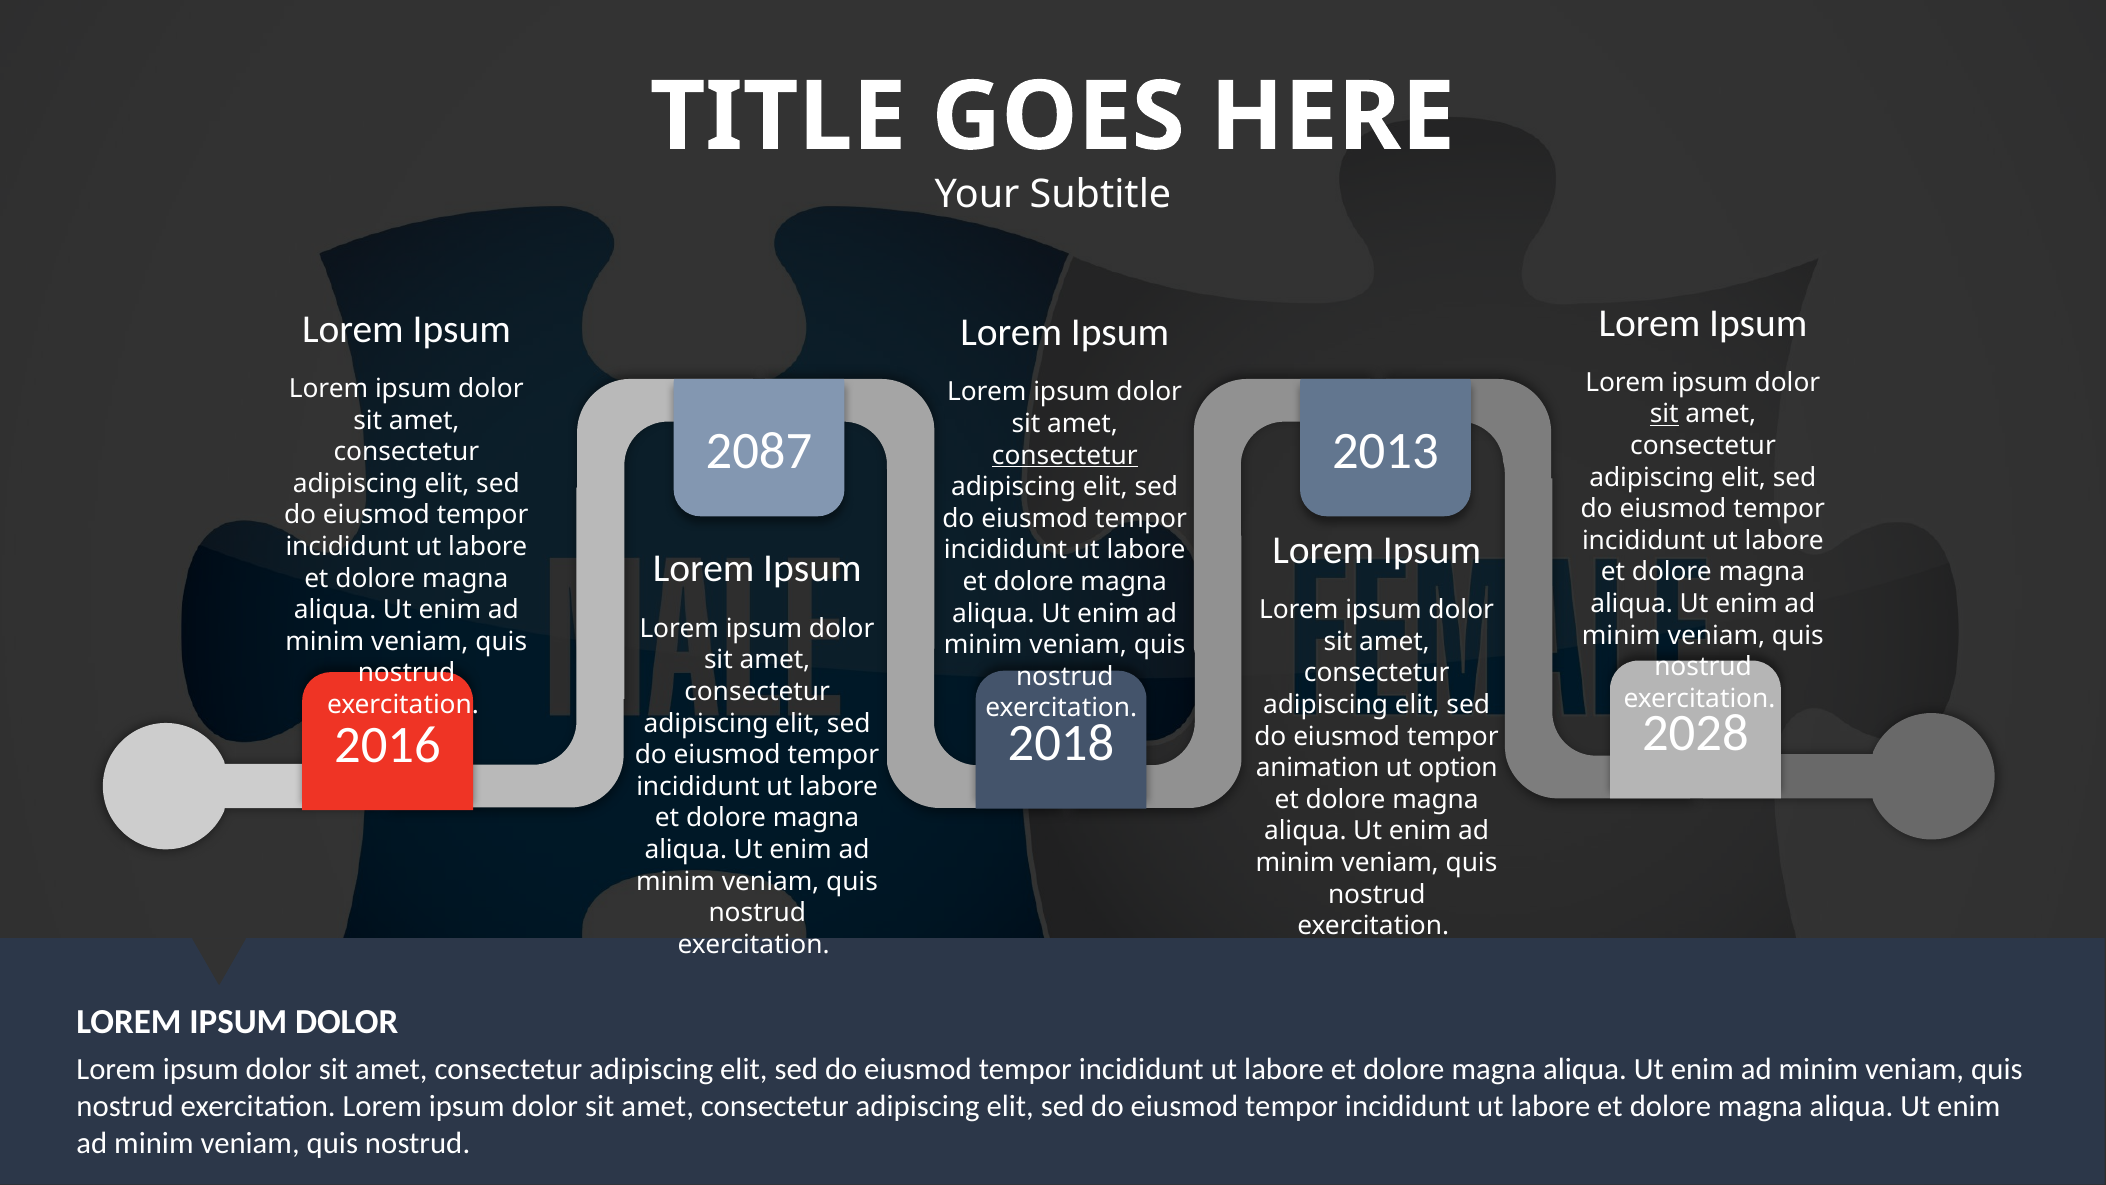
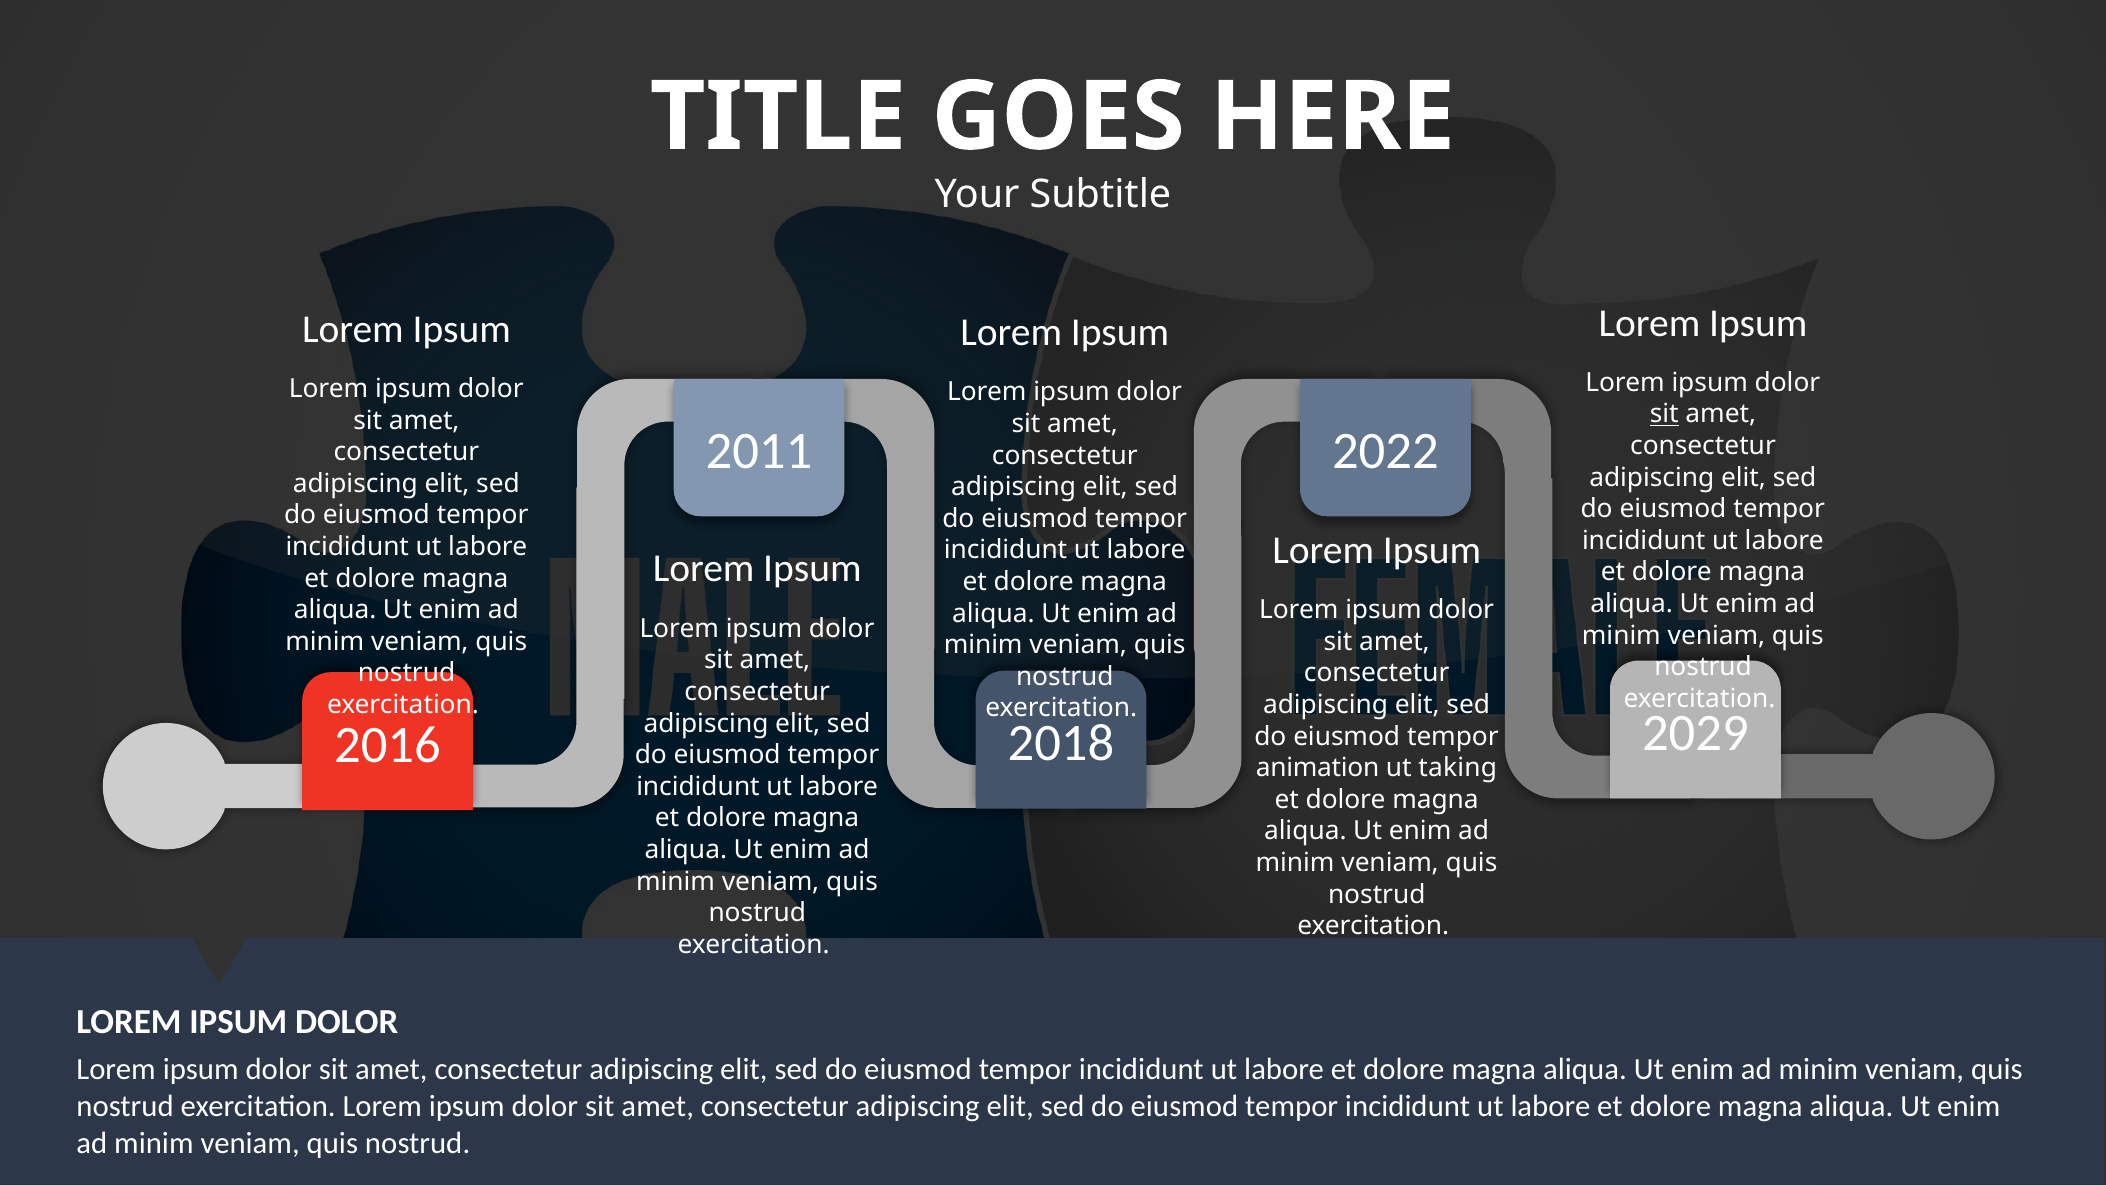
2087: 2087 -> 2011 (759, 451)
2013: 2013 -> 2022 (1385, 451)
consectetur underline: present -> none (1065, 455)
2028: 2028 -> 2029 (1695, 733)
option: option -> taking (1458, 768)
